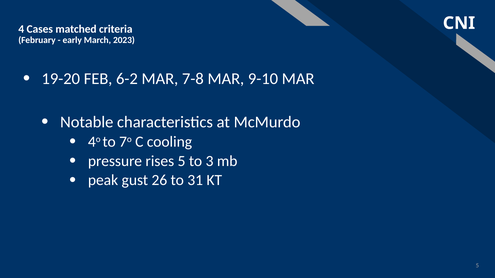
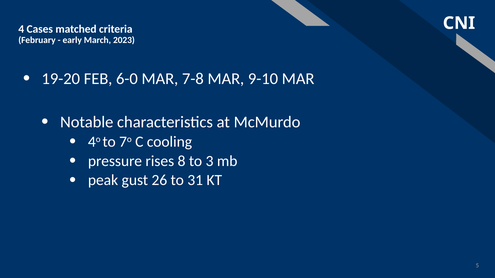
6-2: 6-2 -> 6-0 (127, 79)
rises 5: 5 -> 8 (182, 161)
